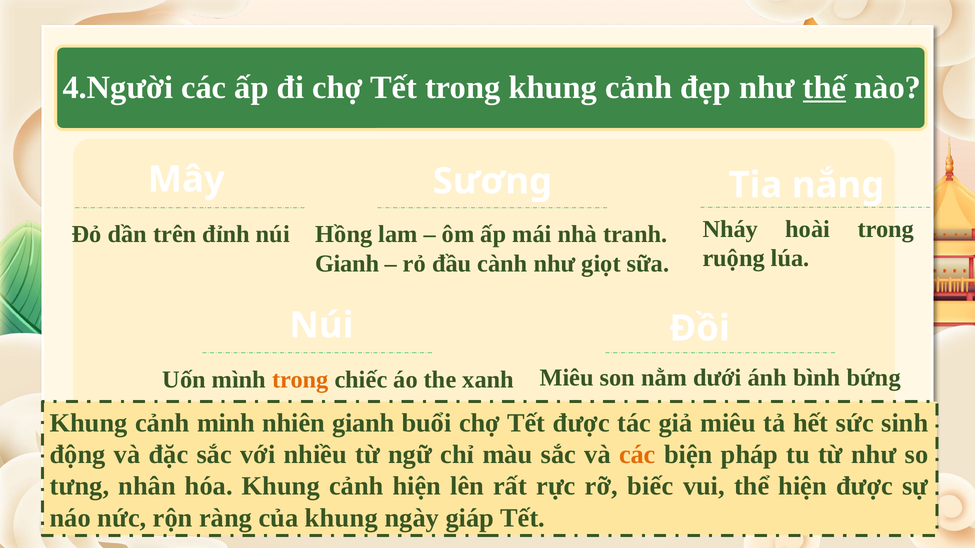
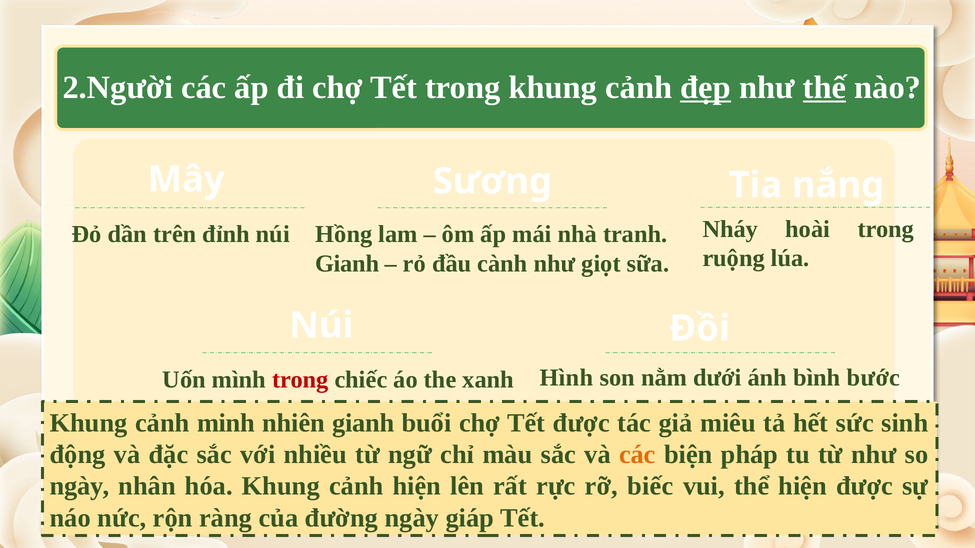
4.Người: 4.Người -> 2.Người (118, 88)
đẹp underline: none -> present (705, 88)
trong colour: orange -> red (300, 380)
xanh Miêu: Miêu -> Hình (567, 378)
bứng: bứng -> bước (874, 378)
tưng: tưng -> ngày (80, 487)
của khung: khung -> đường (341, 518)
